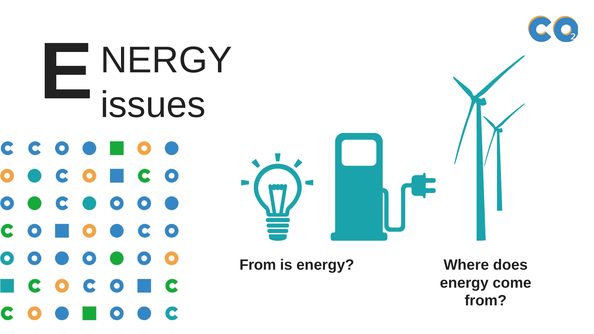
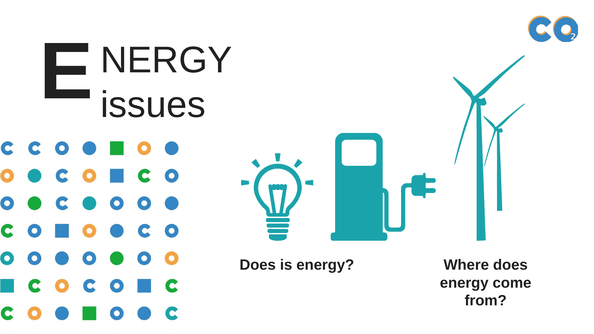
From: From -> Does (258, 265)
